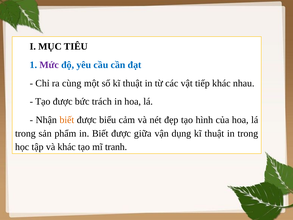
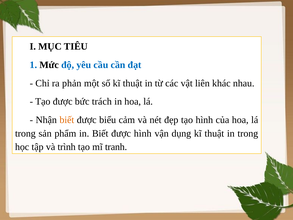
Mức colour: purple -> black (49, 65)
cùng: cùng -> phản (72, 83)
tiếp: tiếp -> liên (202, 83)
được giữa: giữa -> hình (143, 133)
và khác: khác -> trình (67, 147)
